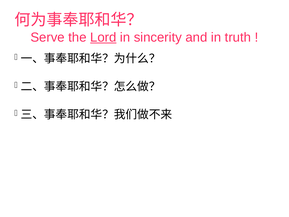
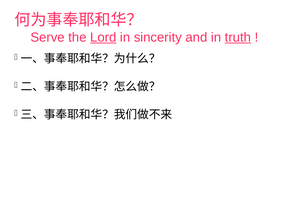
truth underline: none -> present (238, 37)
